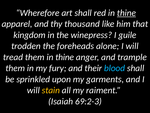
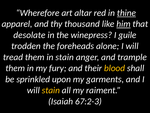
art shall: shall -> altar (83, 13)
him underline: none -> present (123, 24)
kingdom: kingdom -> desolate (29, 35)
them in thine: thine -> stain (65, 57)
blood colour: light blue -> yellow (115, 68)
69:2-3: 69:2-3 -> 67:2-3 (88, 101)
